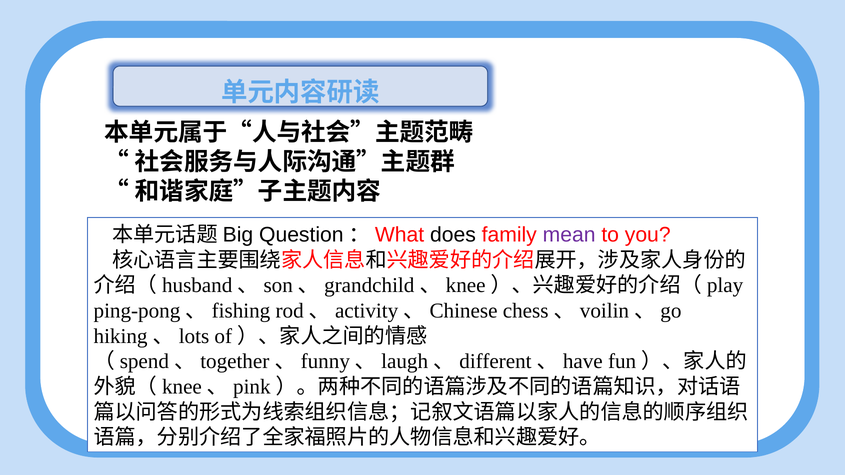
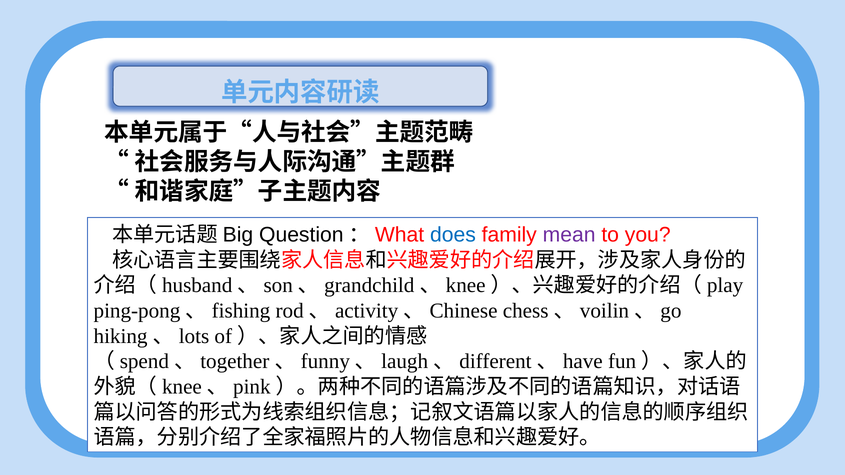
does colour: black -> blue (453, 235)
